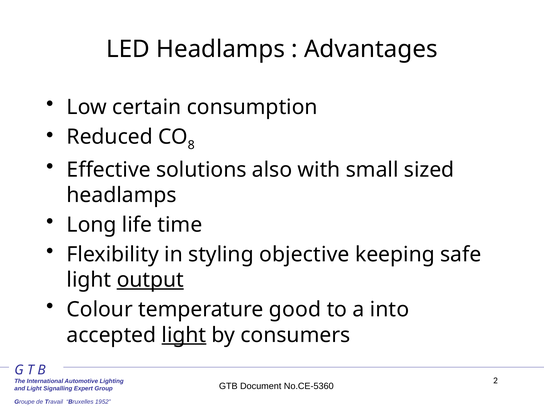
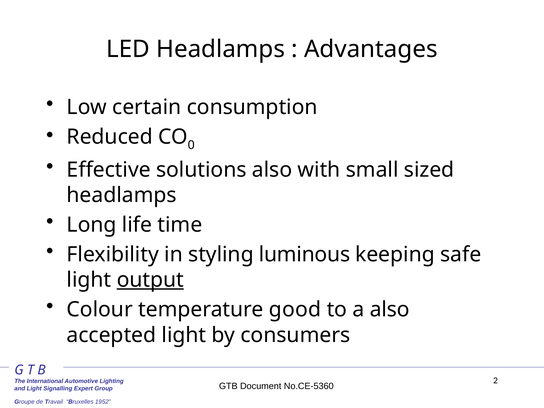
8: 8 -> 0 (191, 145)
objective: objective -> luminous (305, 255)
a into: into -> also (390, 310)
light underline: present -> none (184, 335)
